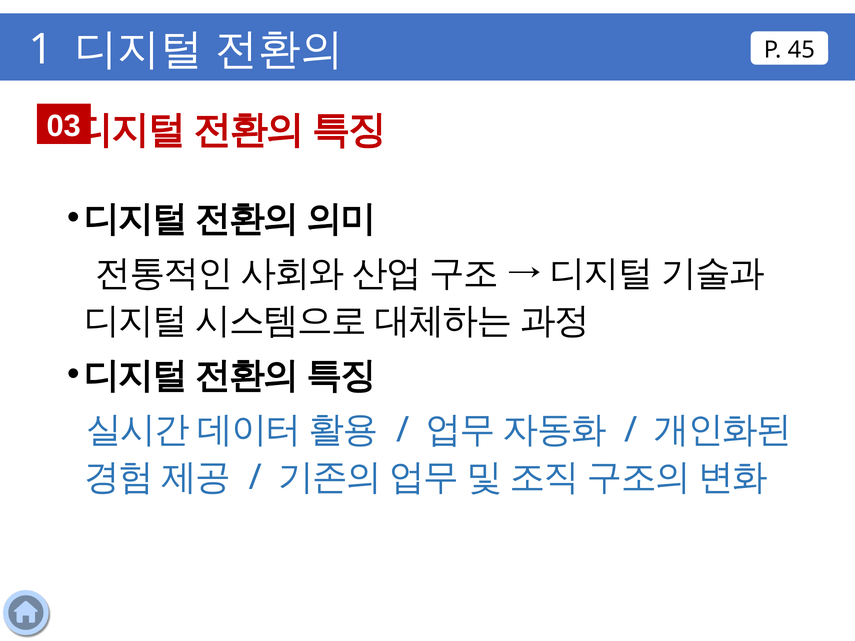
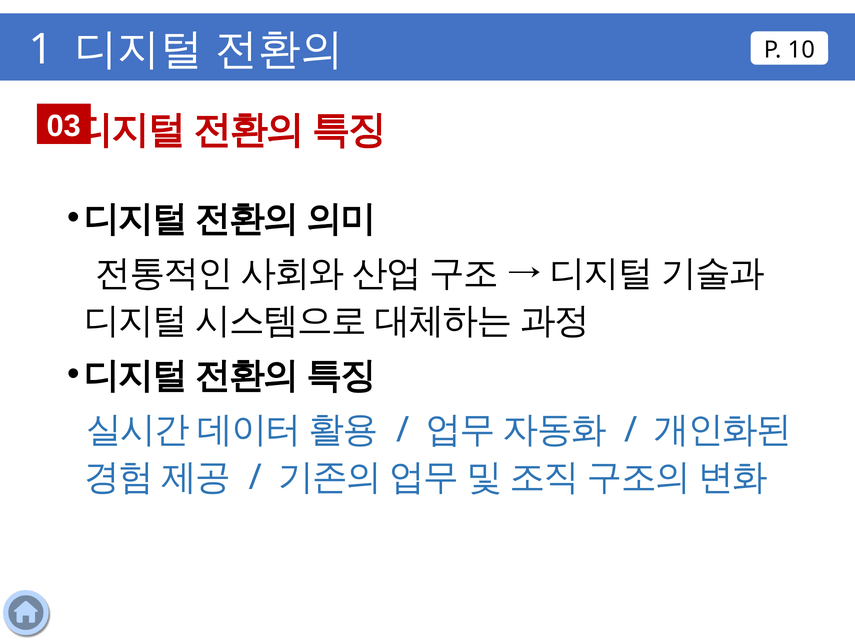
45: 45 -> 10 (801, 50)
